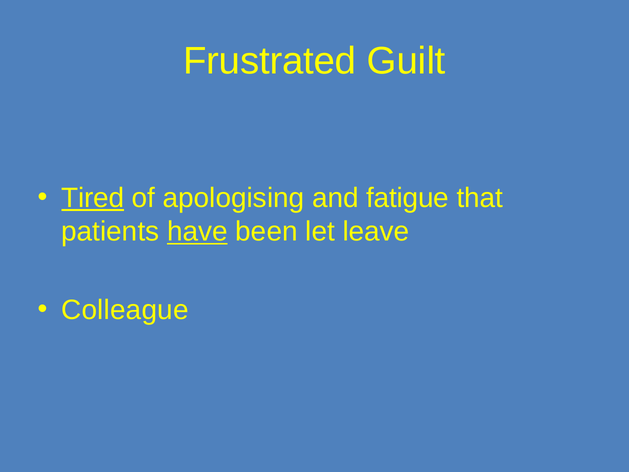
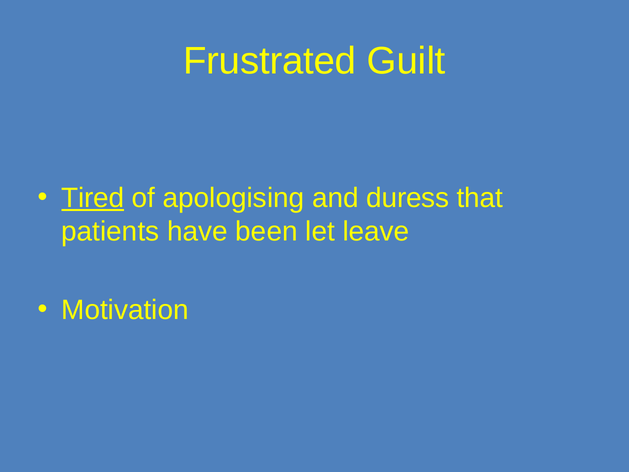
fatigue: fatigue -> duress (408, 198)
have underline: present -> none (197, 231)
Colleague: Colleague -> Motivation (125, 310)
